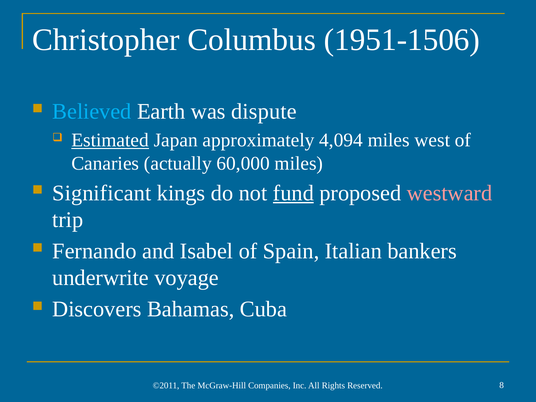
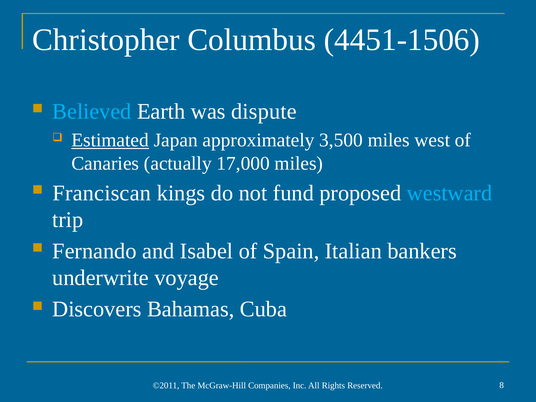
1951-1506: 1951-1506 -> 4451-1506 (402, 40)
4,094: 4,094 -> 3,500 (341, 140)
60,000: 60,000 -> 17,000 (243, 163)
Significant: Significant -> Franciscan (102, 193)
fund underline: present -> none (293, 193)
westward colour: pink -> light blue (450, 193)
